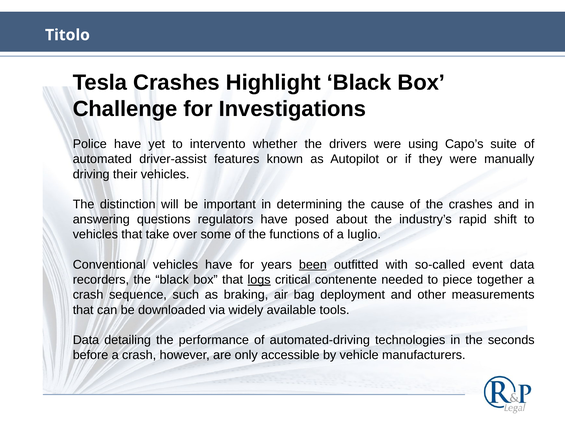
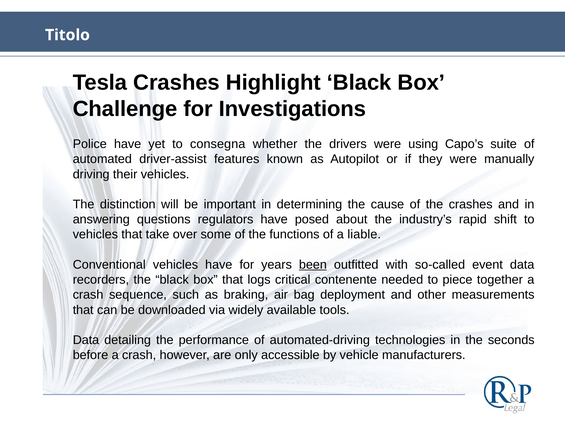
intervento: intervento -> consegna (218, 144)
luglio: luglio -> liable (364, 234)
logs underline: present -> none (259, 280)
